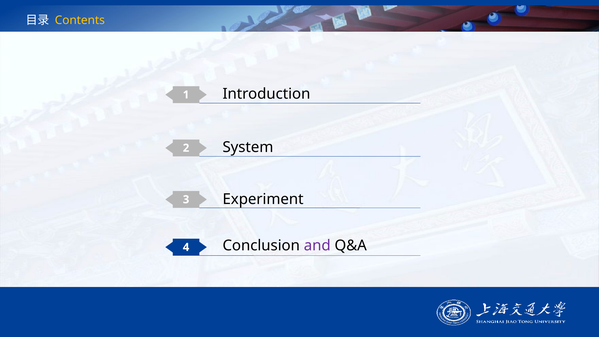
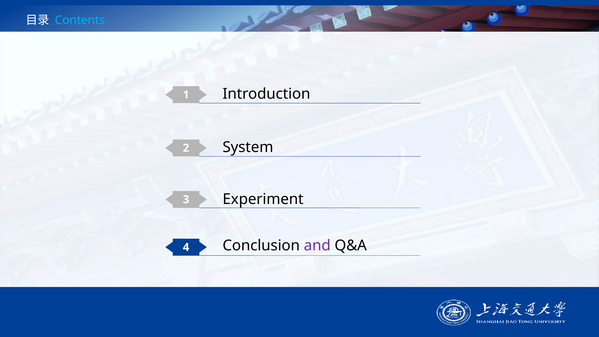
Contents colour: yellow -> light blue (80, 20)
